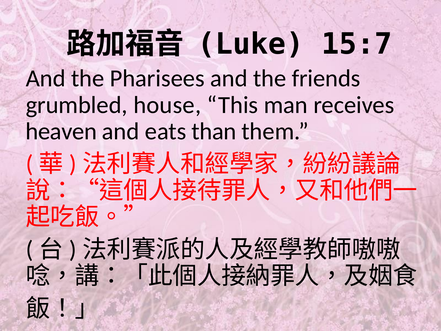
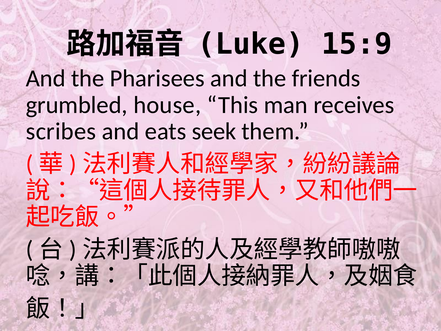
15:7: 15:7 -> 15:9 (357, 44)
heaven: heaven -> scribes (61, 131)
than: than -> seek (214, 131)
